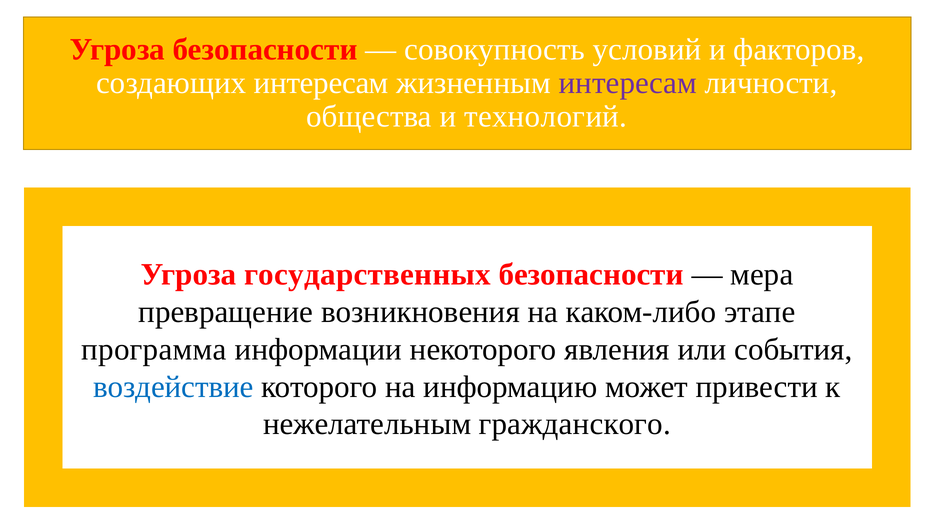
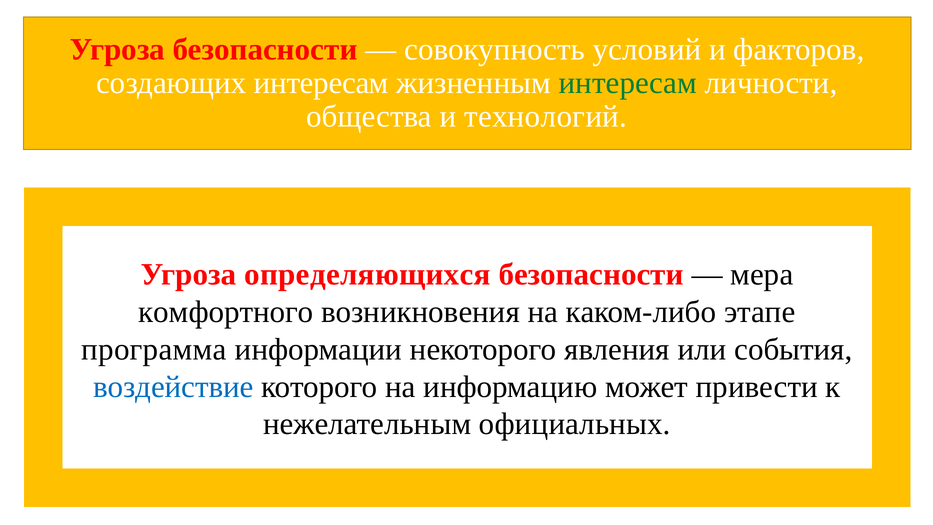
интересам colour: purple -> green (628, 83)
государственных: государственных -> определяющихся (367, 275)
превращение: превращение -> комфортного (226, 312)
гражданского: гражданского -> официальных (575, 424)
